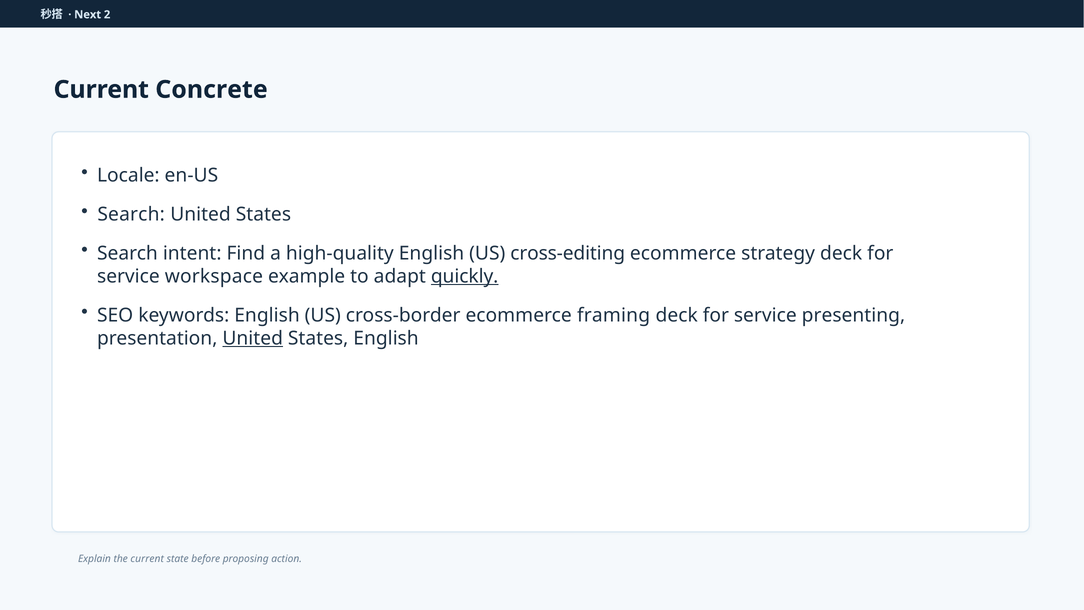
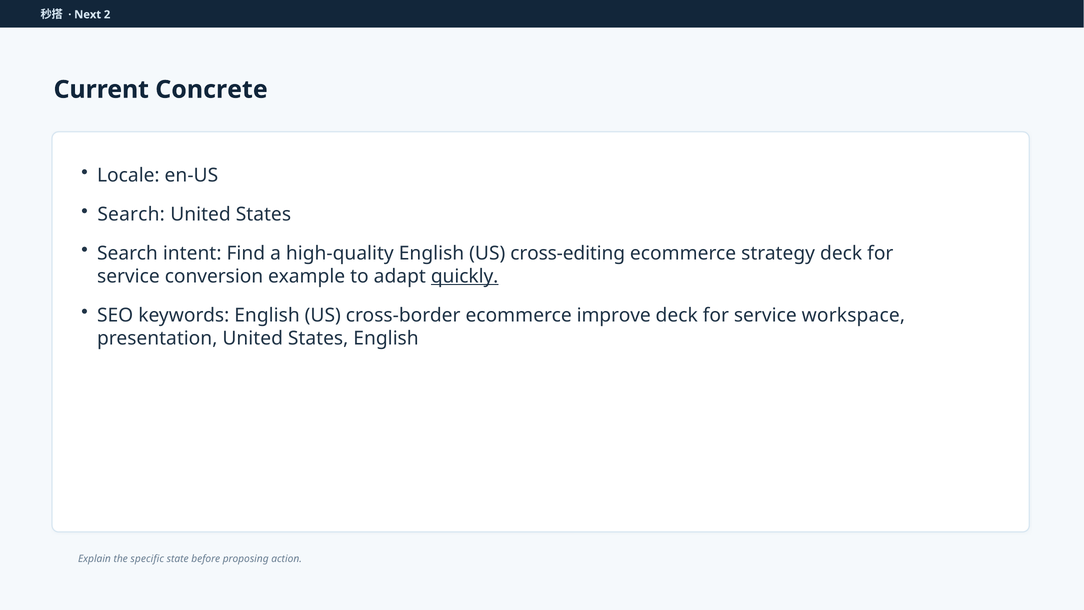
workspace: workspace -> conversion (214, 276)
framing: framing -> improve (614, 315)
presenting: presenting -> workspace (853, 315)
United underline: present -> none (253, 338)
the current: current -> specific (147, 558)
